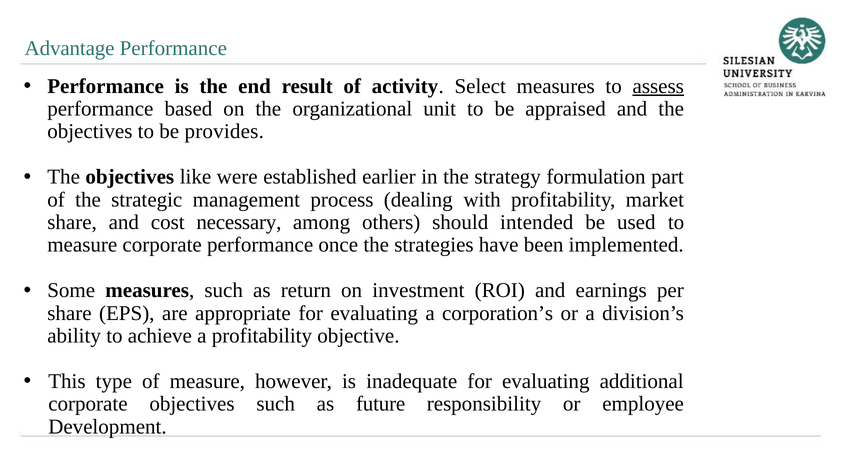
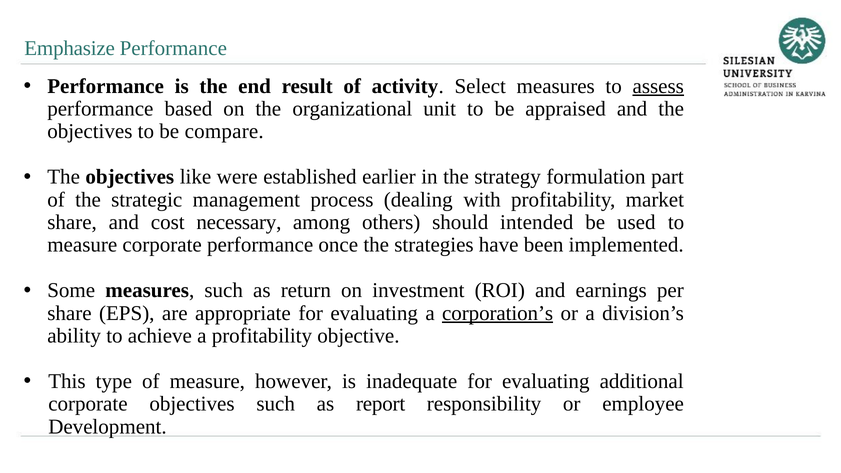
Advantage: Advantage -> Emphasize (70, 48)
provides: provides -> compare (224, 132)
corporation’s underline: none -> present (498, 313)
future: future -> report (381, 404)
